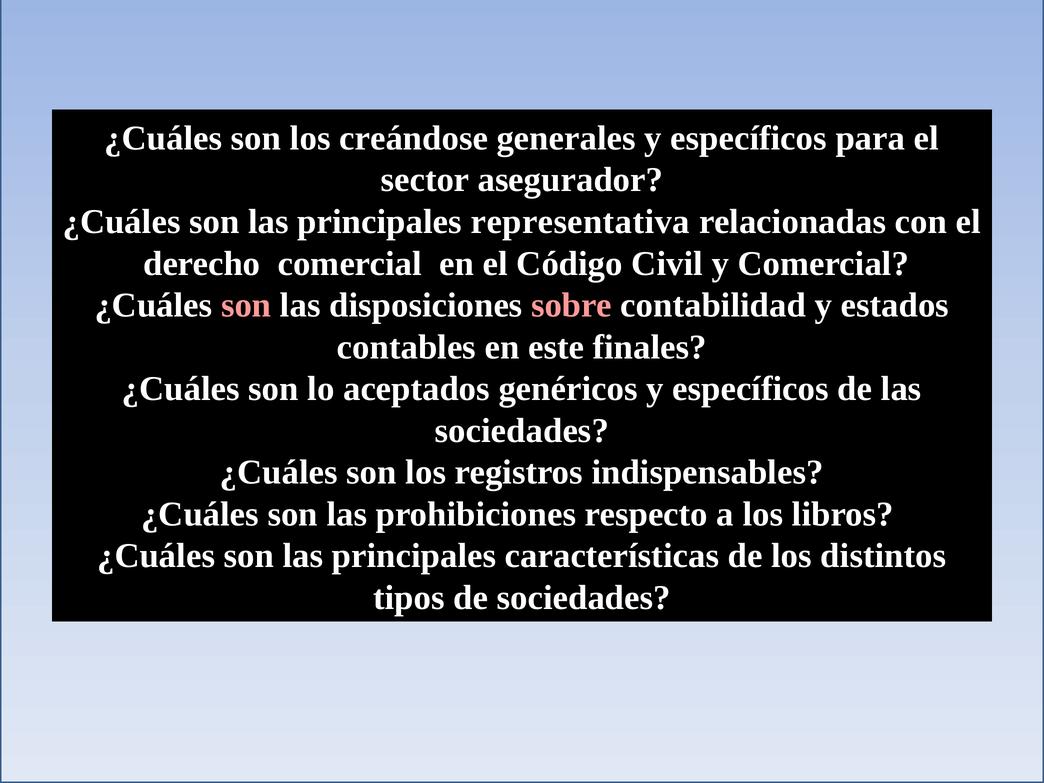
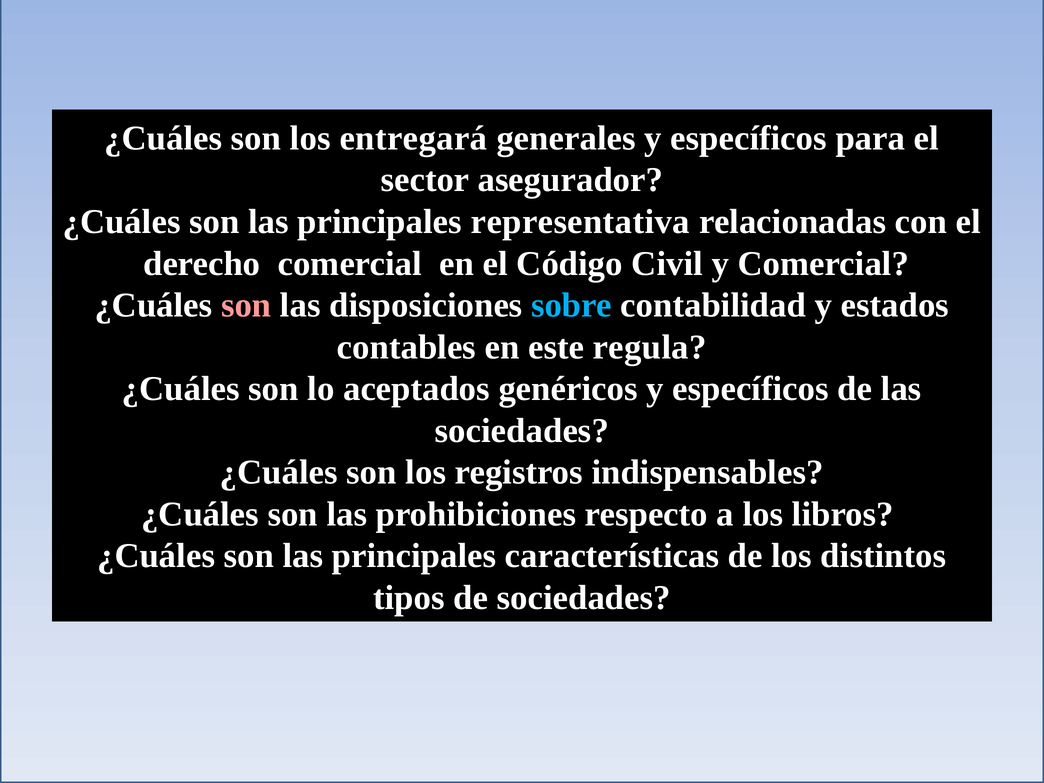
creándose: creándose -> entregará (413, 138)
sobre colour: pink -> light blue (572, 305)
finales: finales -> regula (650, 347)
